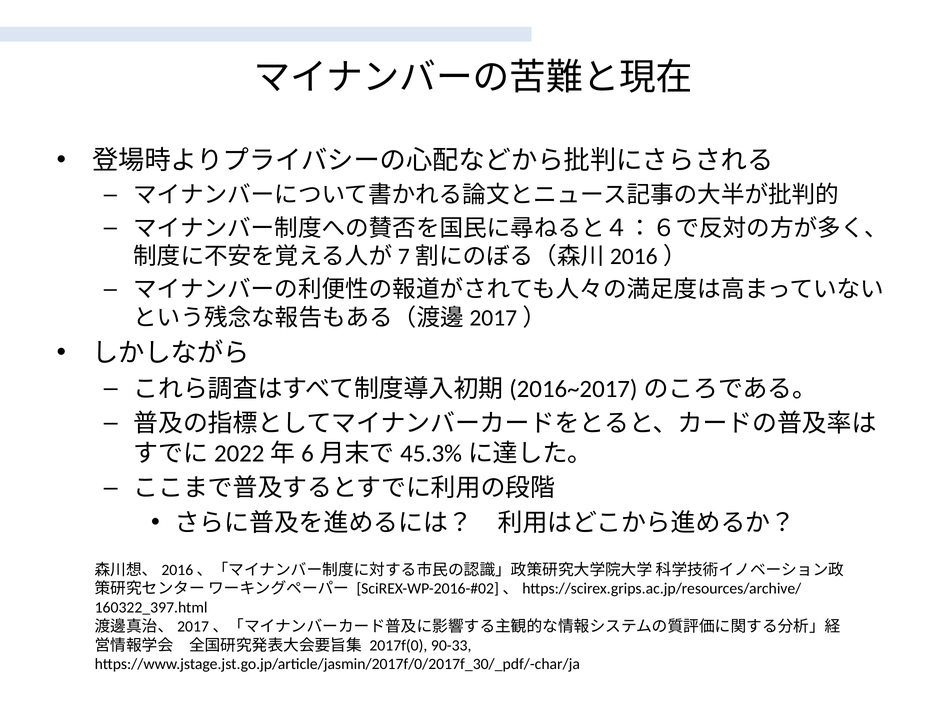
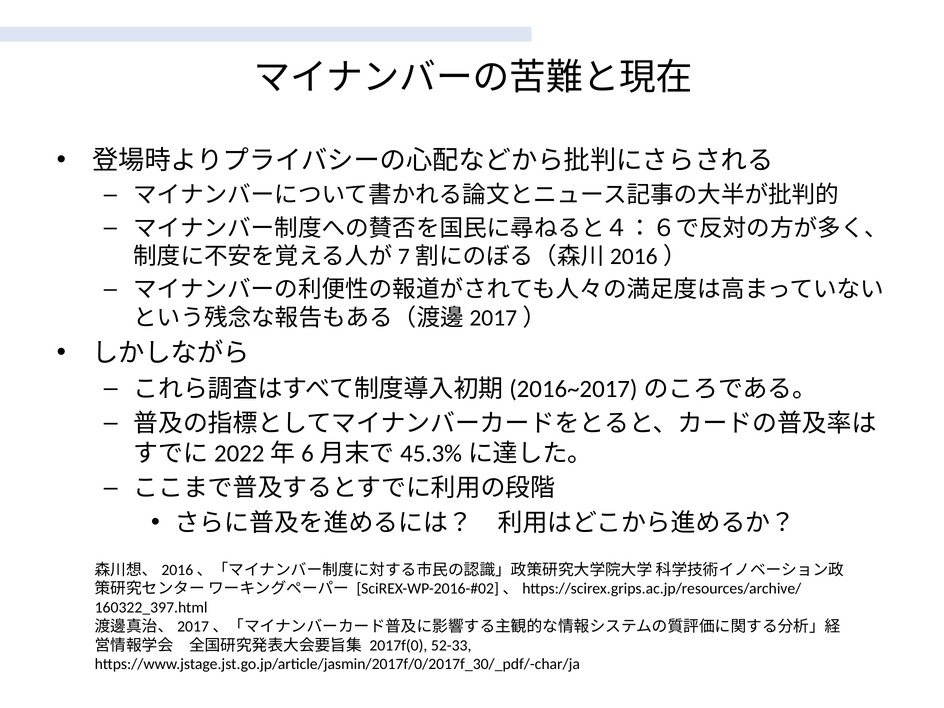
90-33: 90-33 -> 52-33 (451, 645)
